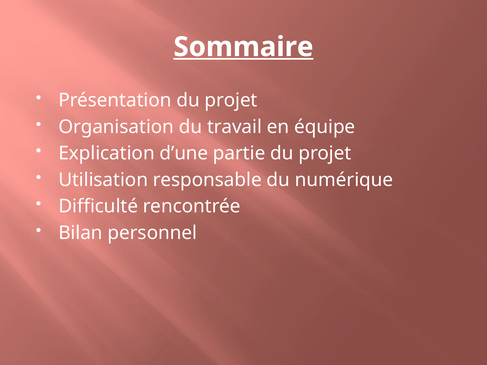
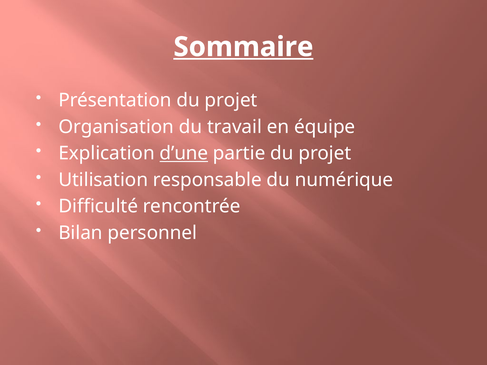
d’une underline: none -> present (184, 153)
